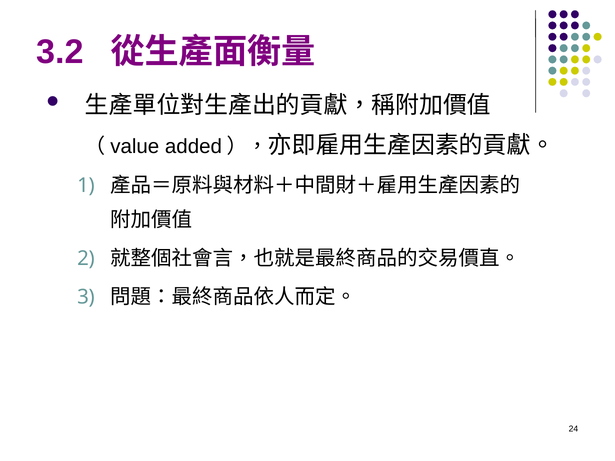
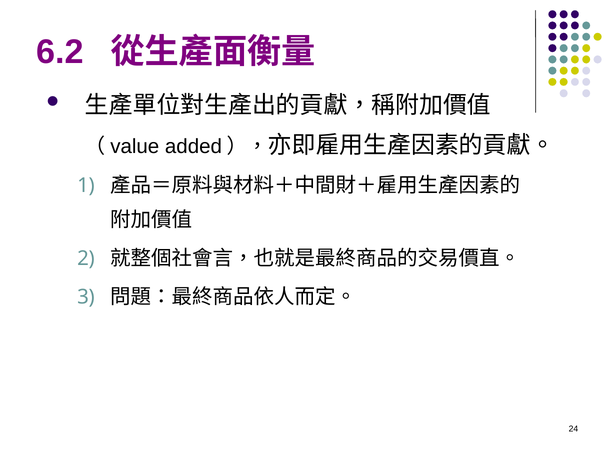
3.2: 3.2 -> 6.2 (60, 52)
